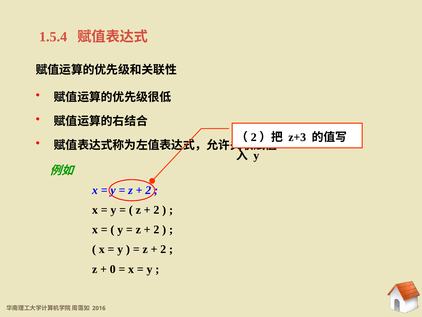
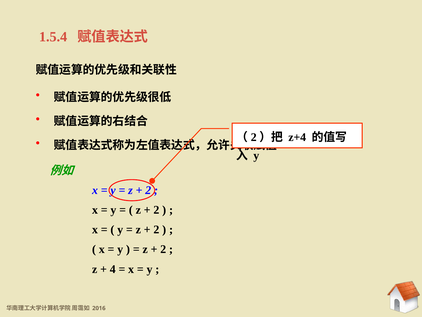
z+3: z+3 -> z+4 (297, 137)
0: 0 -> 4 (113, 269)
